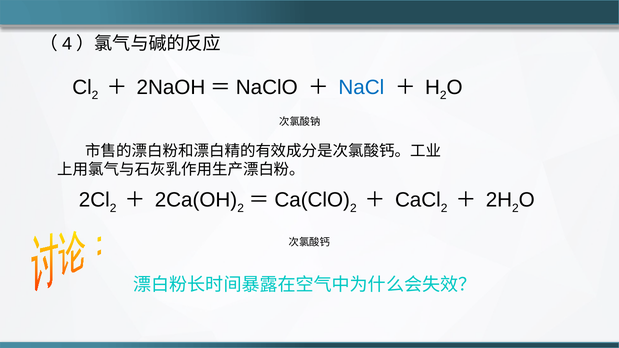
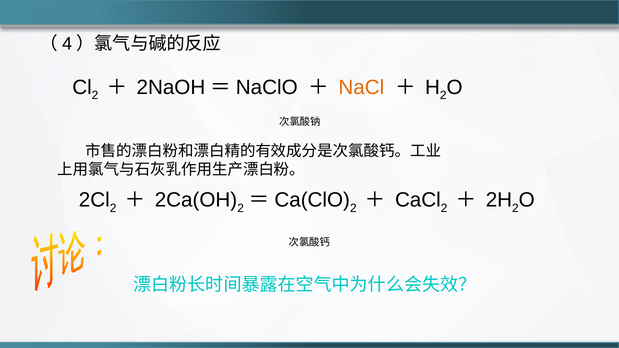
NaCl colour: blue -> orange (361, 88)
